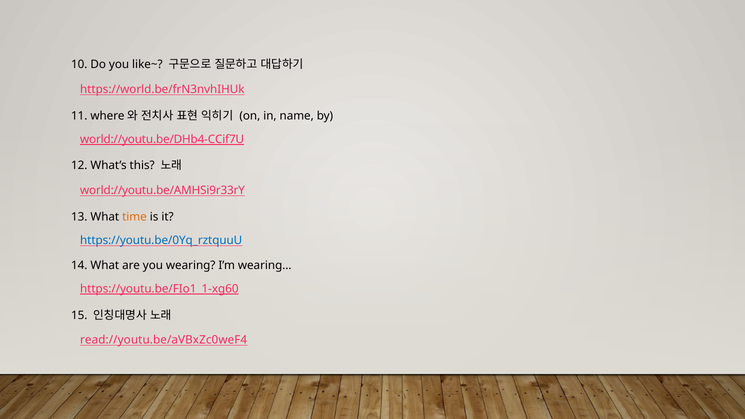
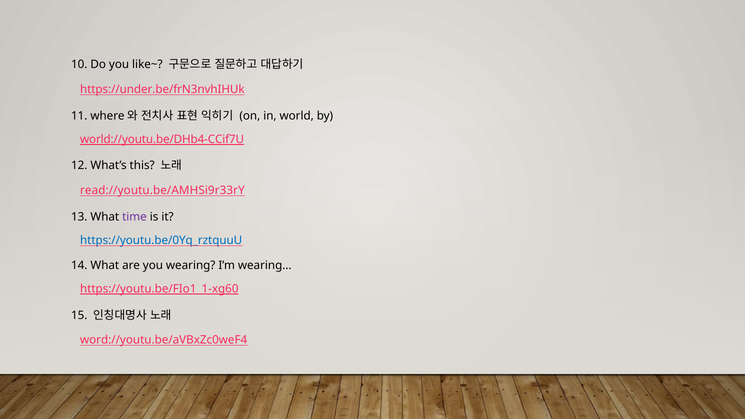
https://world.be/frN3nvhIHUk: https://world.be/frN3nvhIHUk -> https://under.be/frN3nvhIHUk (162, 89)
name: name -> world (297, 116)
world://youtu.be/AMHSi9r33rY: world://youtu.be/AMHSi9r33rY -> read://youtu.be/AMHSi9r33rY (162, 191)
time colour: orange -> purple (134, 217)
read://youtu.be/aVBxZc0weF4: read://youtu.be/aVBxZc0weF4 -> word://youtu.be/aVBxZc0weF4 (164, 340)
